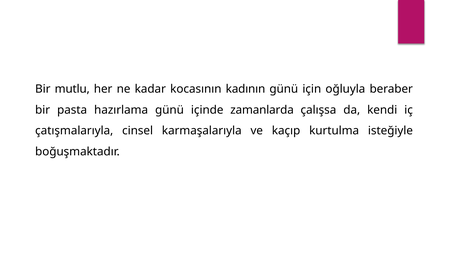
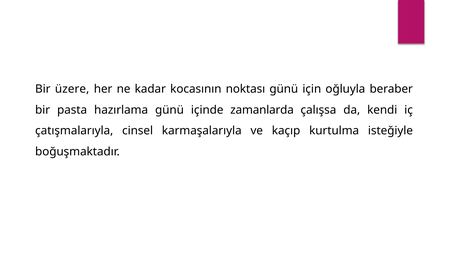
mutlu: mutlu -> üzere (72, 89)
kadının: kadının -> noktası (245, 89)
